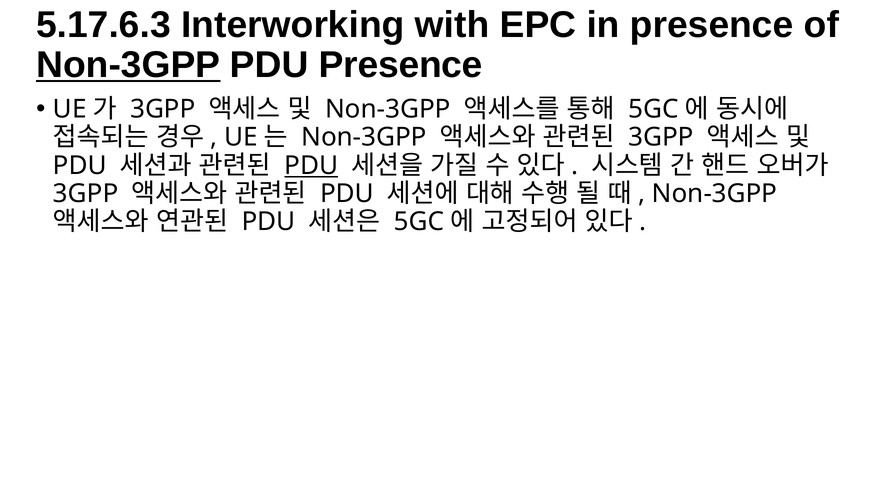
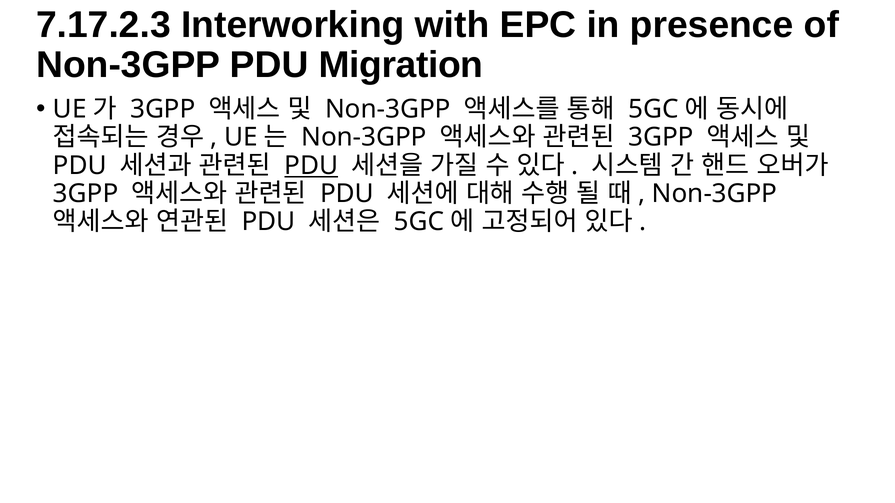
5.17.6.3: 5.17.6.3 -> 7.17.2.3 (103, 25)
Non-3GPP underline: present -> none (128, 65)
PDU Presence: Presence -> Migration (401, 65)
